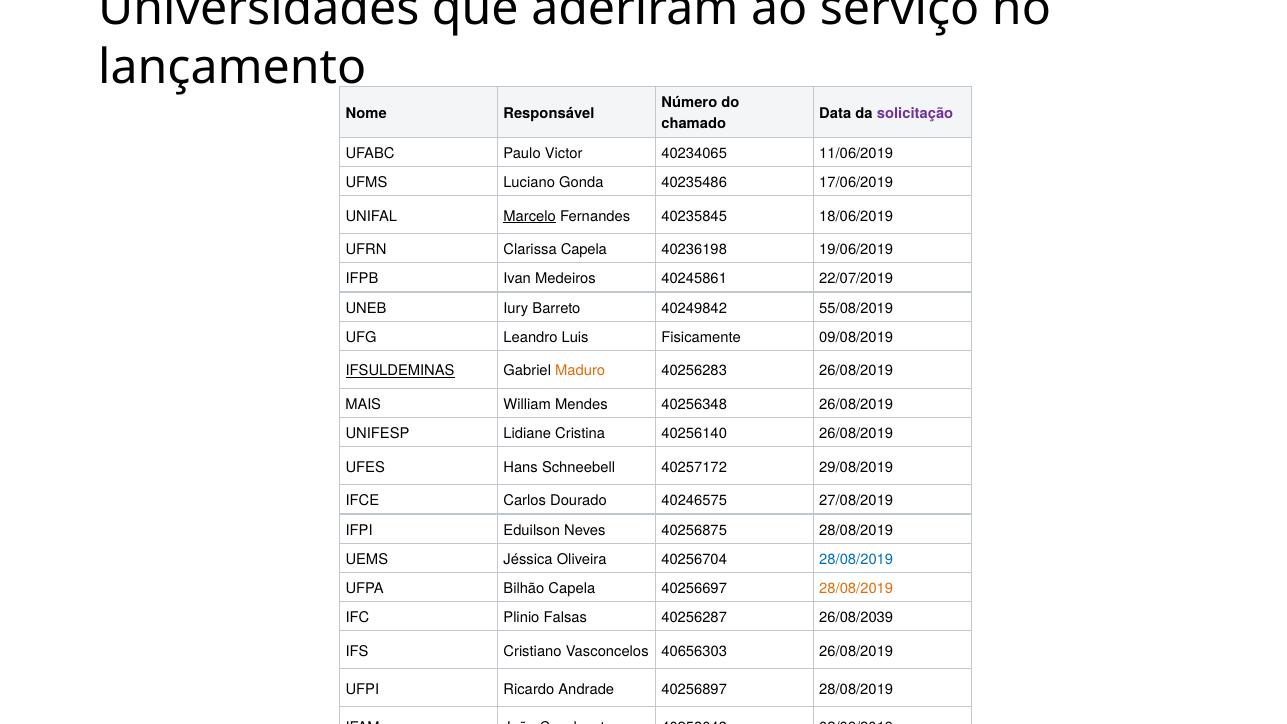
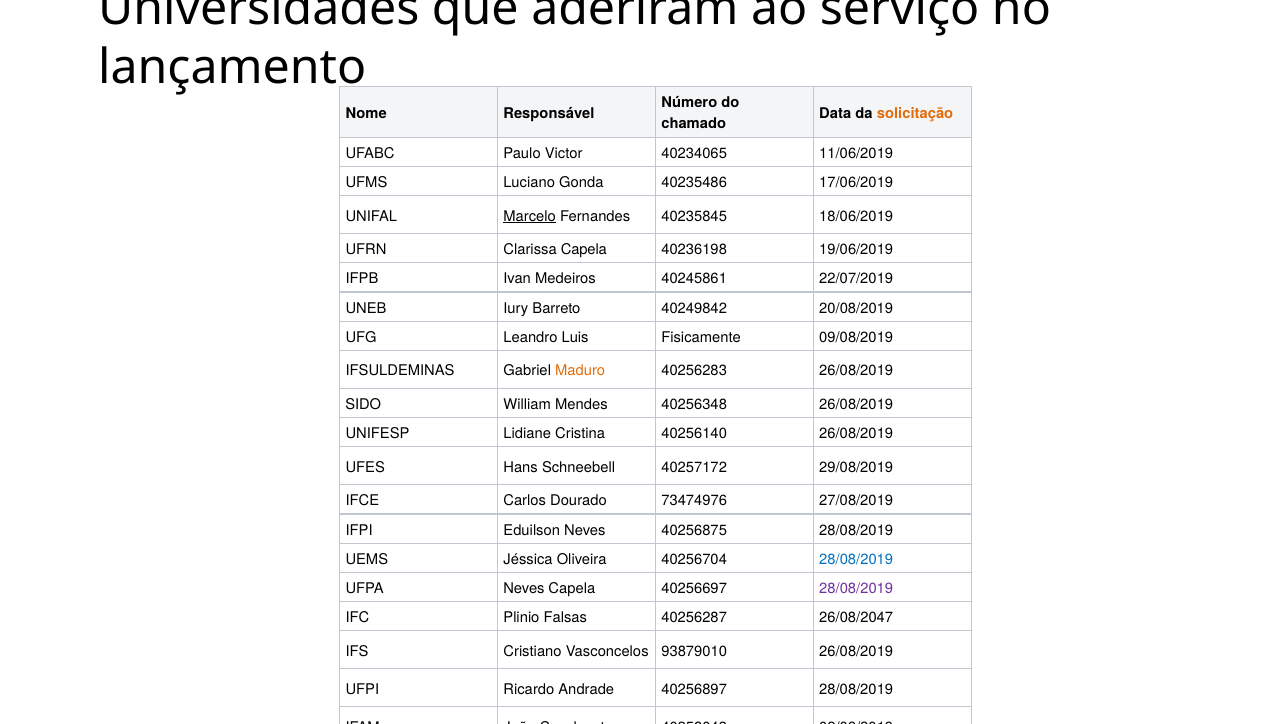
solicitação colour: purple -> orange (915, 113)
55/08/2019: 55/08/2019 -> 20/08/2019 (856, 308)
IFSULDEMINAS underline: present -> none (400, 371)
MAIS: MAIS -> SIDO (363, 405)
40246575: 40246575 -> 73474976 (694, 501)
UFPA Bilhão: Bilhão -> Neves (524, 588)
28/08/2019 colour: orange -> purple (856, 588)
26/08/2039: 26/08/2039 -> 26/08/2047 (856, 618)
40656303: 40656303 -> 93879010 (694, 651)
